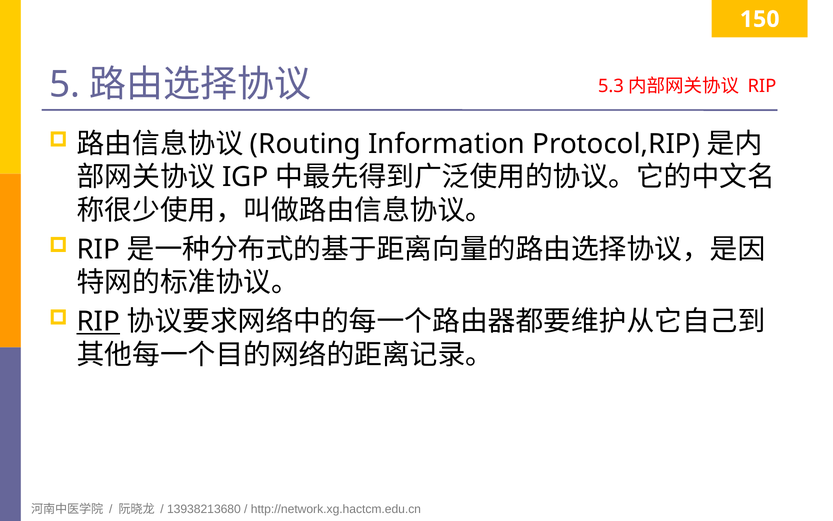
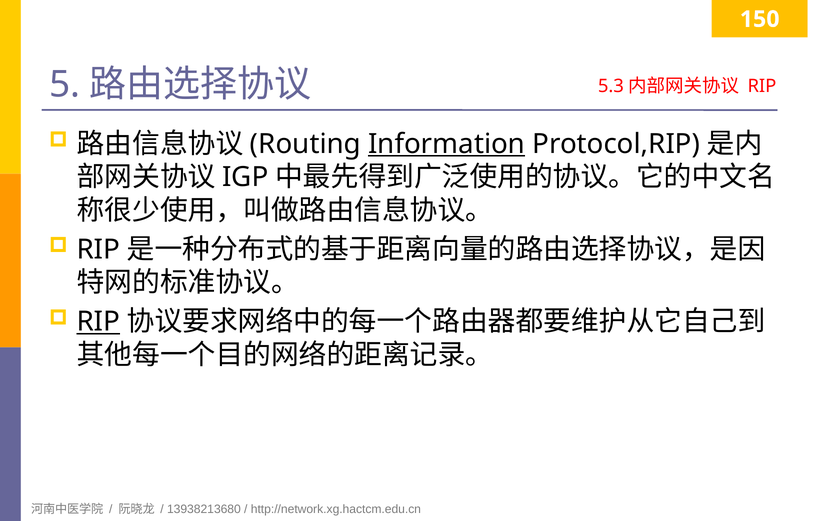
Information underline: none -> present (447, 144)
